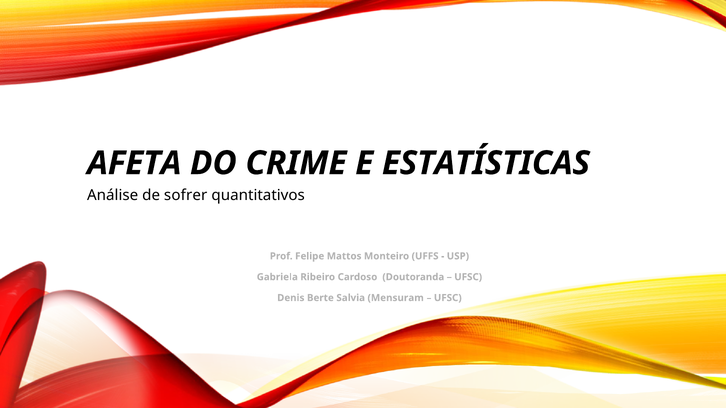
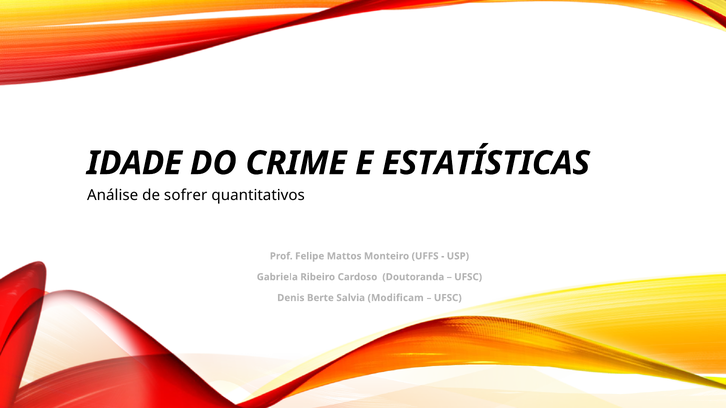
AFETA: AFETA -> IDADE (134, 163)
Mensuram: Mensuram -> Modificam (396, 298)
